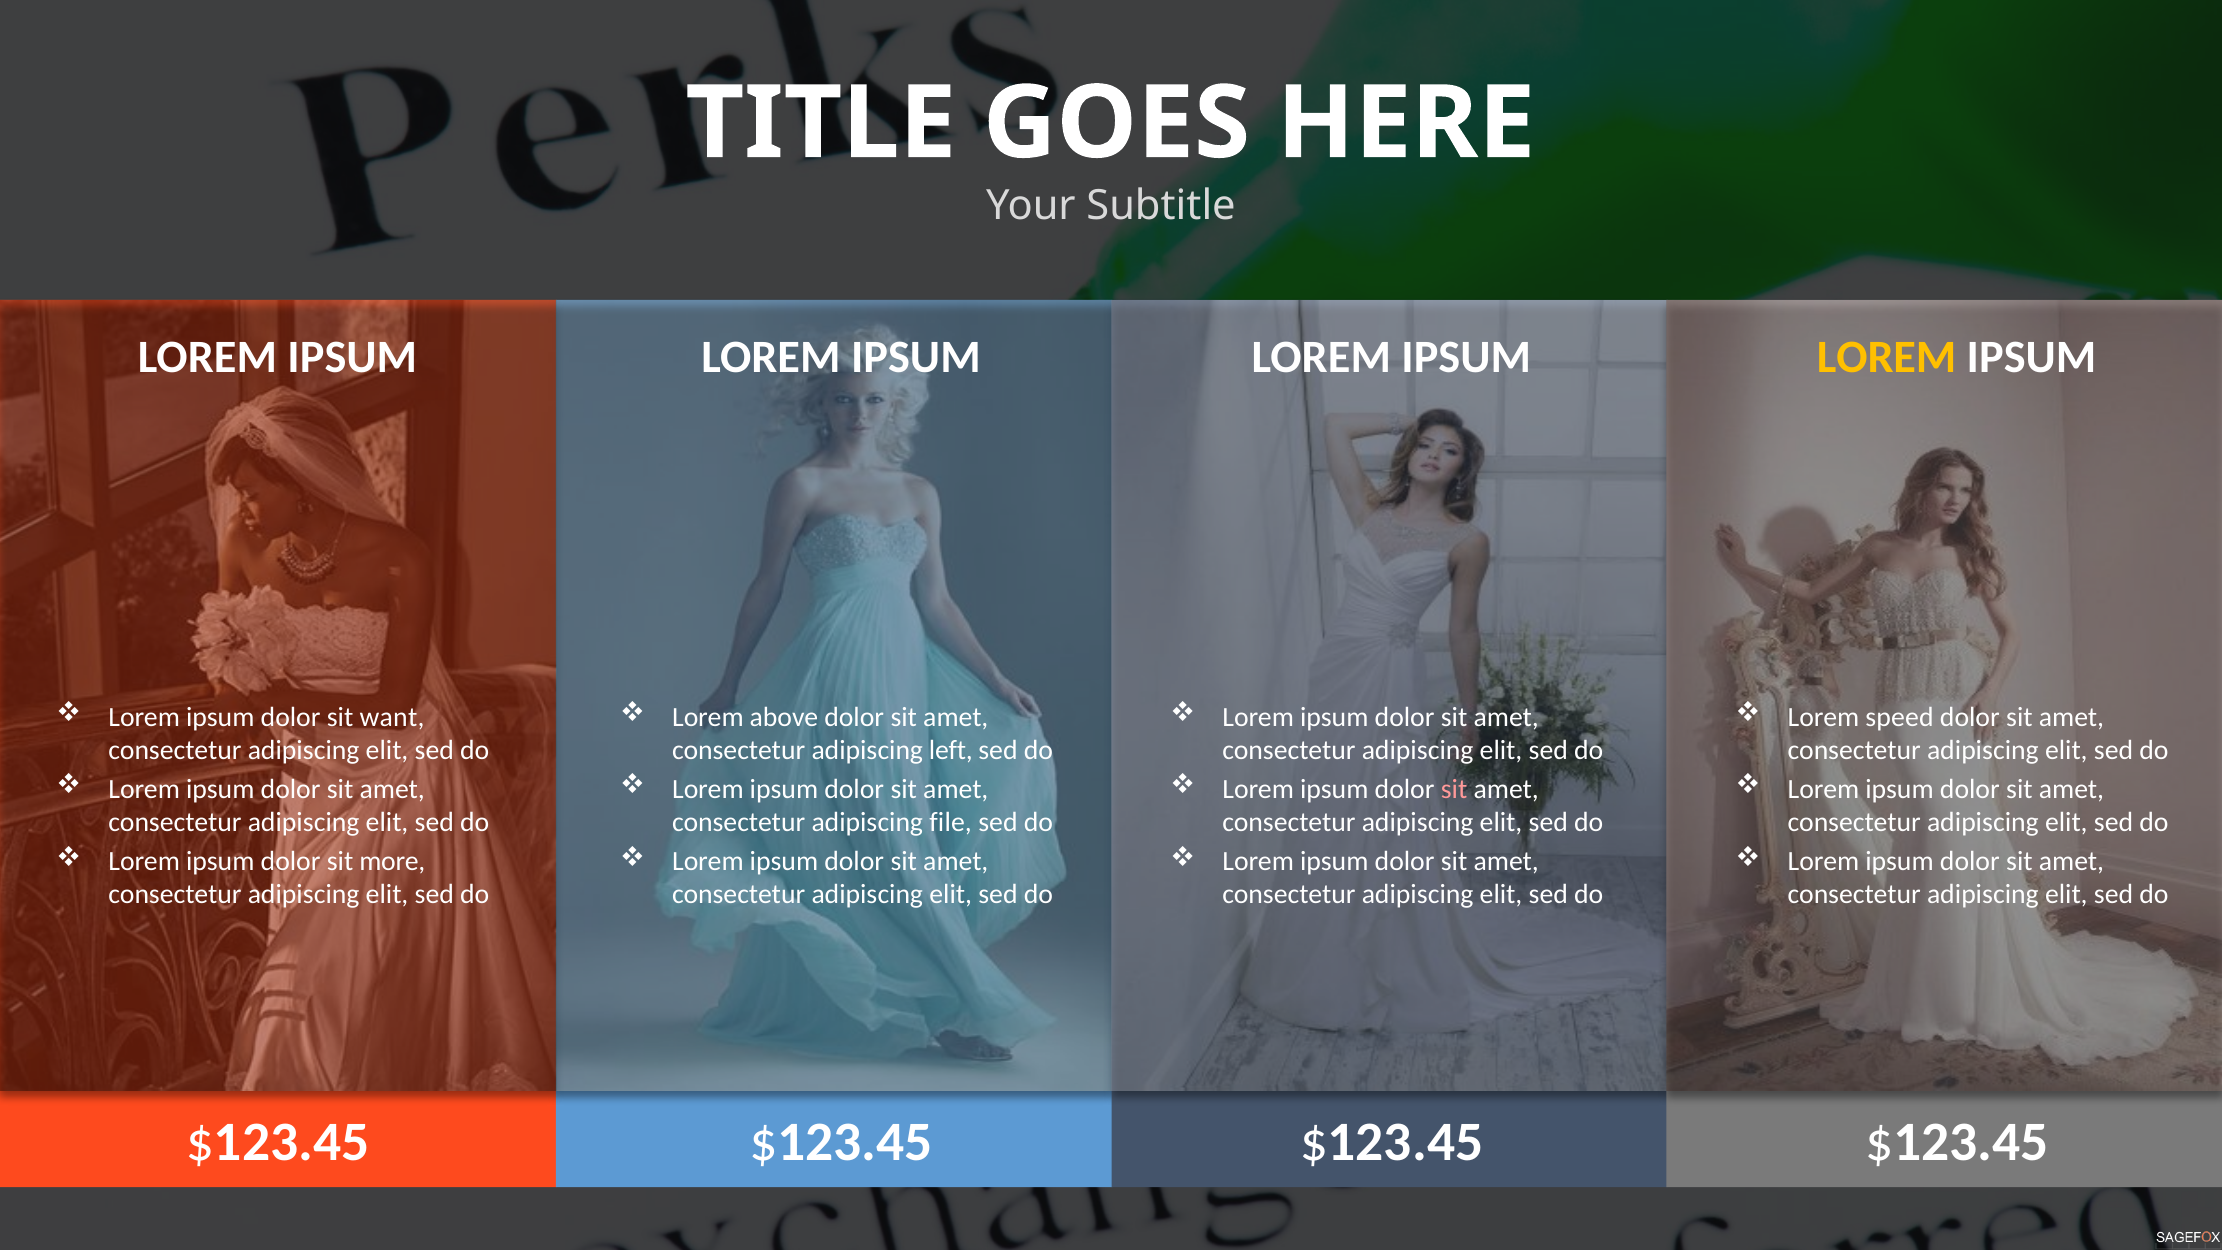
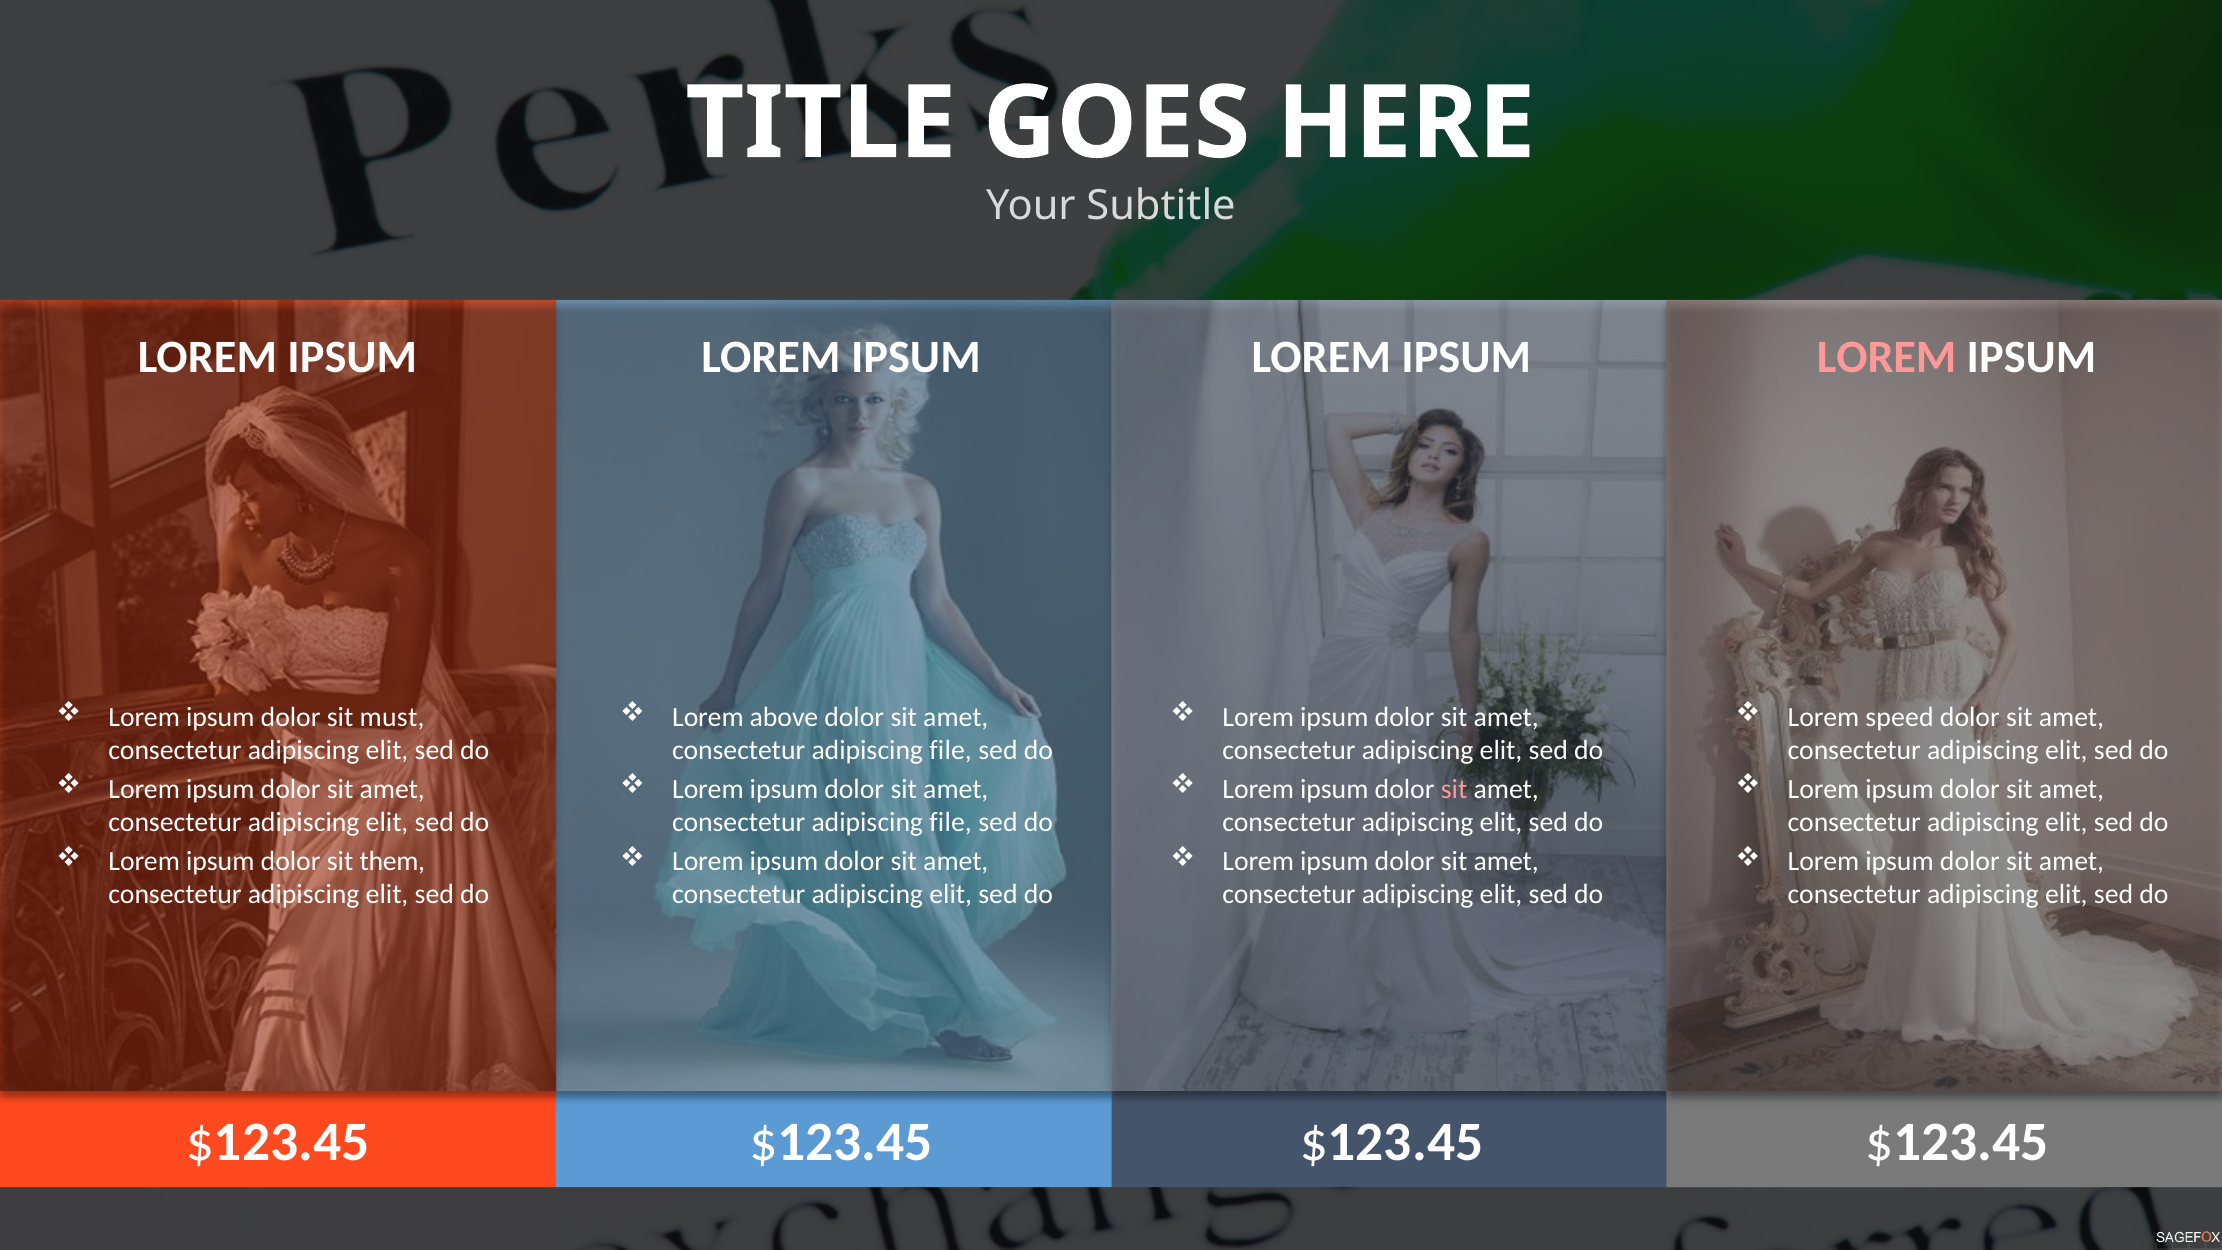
LOREM colour: yellow -> pink (1887, 358)
want: want -> must (392, 717)
left: left -> file (951, 750)
more: more -> them (392, 861)
